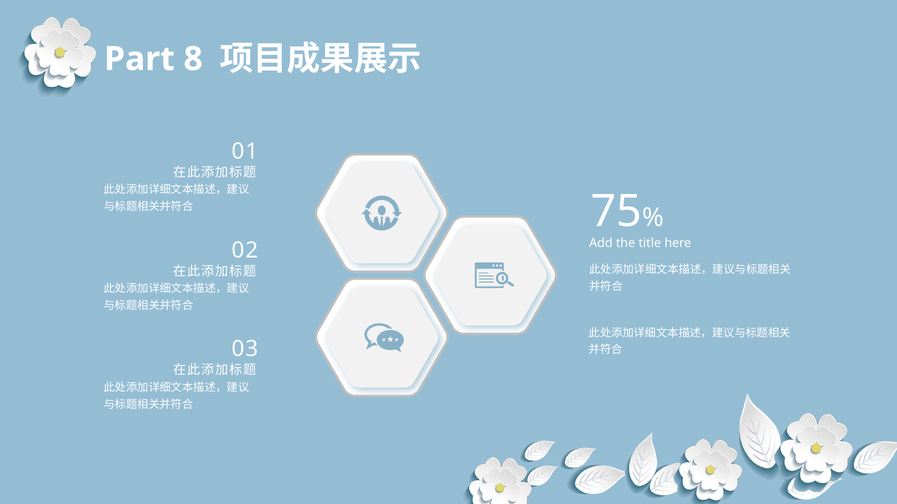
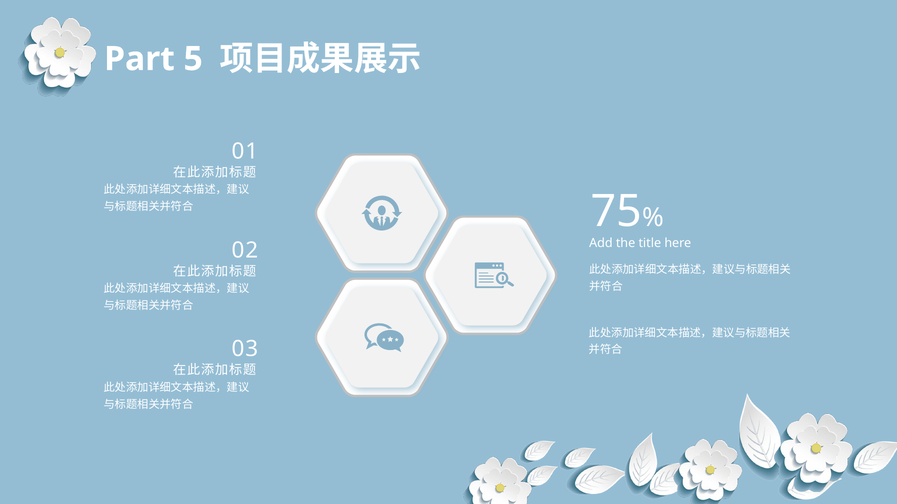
8: 8 -> 5 (193, 59)
